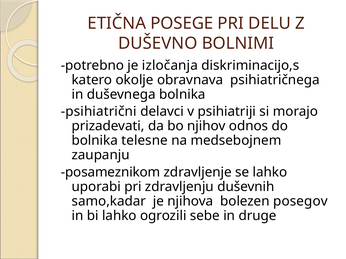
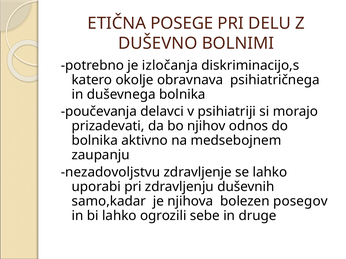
psihiatrični: psihiatrični -> poučevanja (99, 112)
telesne: telesne -> aktivno (145, 141)
posameznikom: posameznikom -> nezadovoljstvu (111, 172)
